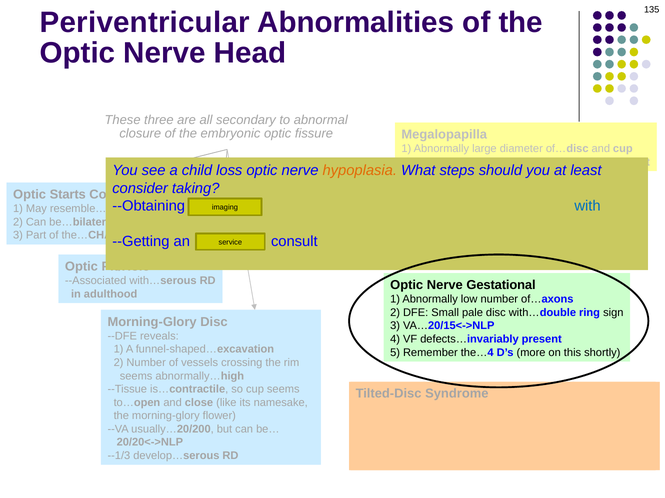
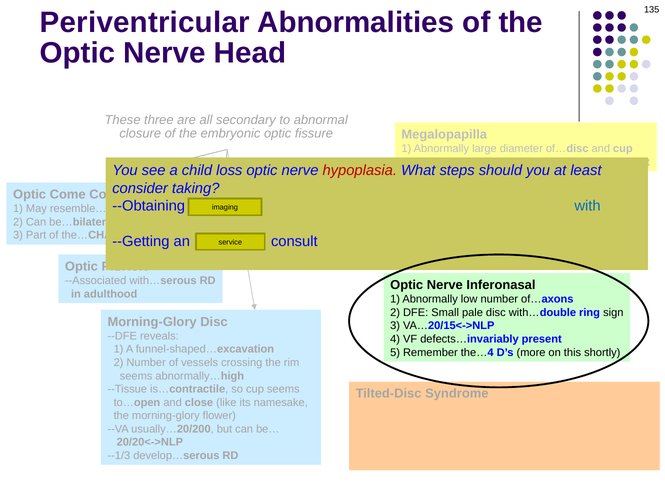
hypoplasia colour: orange -> red (360, 171)
Starts: Starts -> Come (68, 195)
Gestational: Gestational -> Inferonasal (501, 285)
